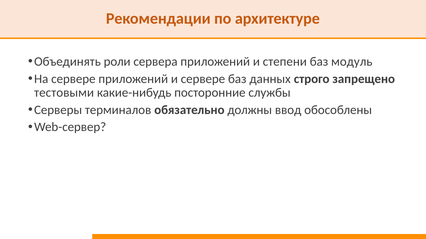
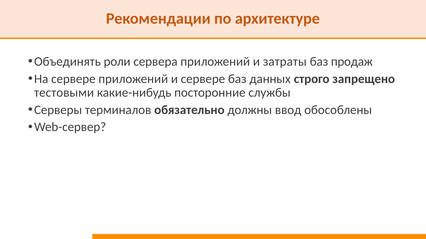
степени: степени -> затраты (285, 62)
модуль: модуль -> продаж (352, 62)
